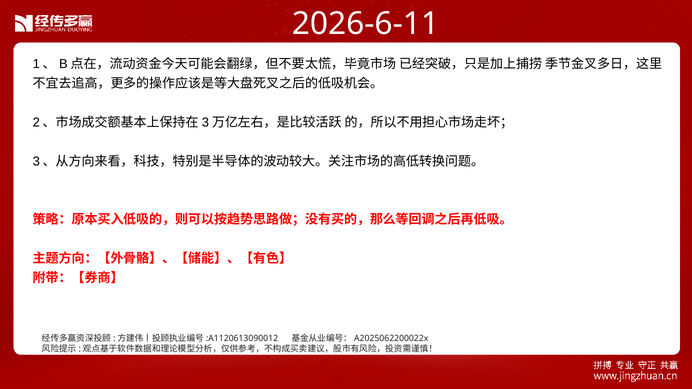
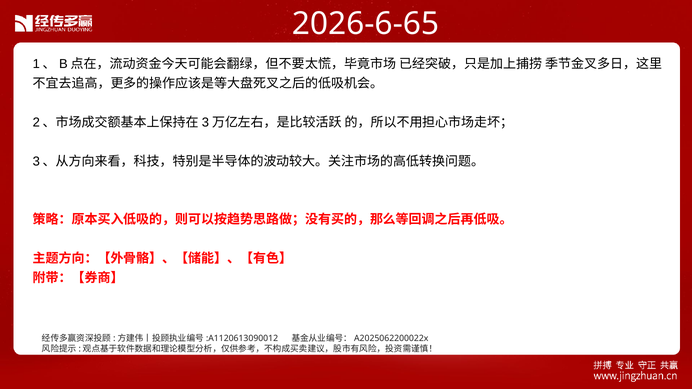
2026-6-11: 2026-6-11 -> 2026-6-65 (365, 24)
